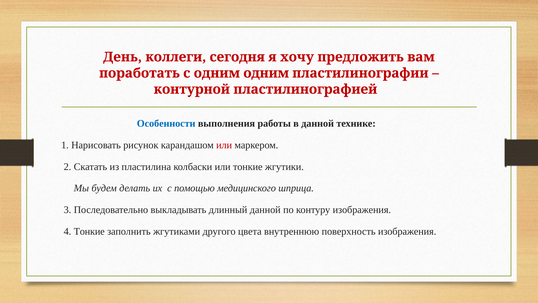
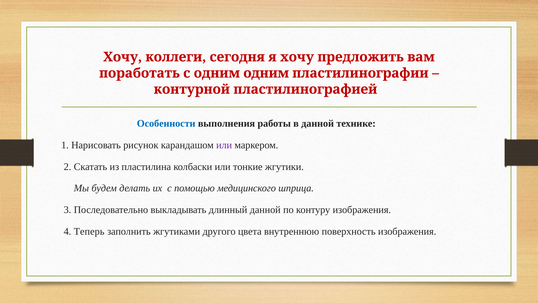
День: День -> Хочу (123, 57)
или colour: red -> purple (224, 145)
4 Тонкие: Тонкие -> Теперь (89, 231)
